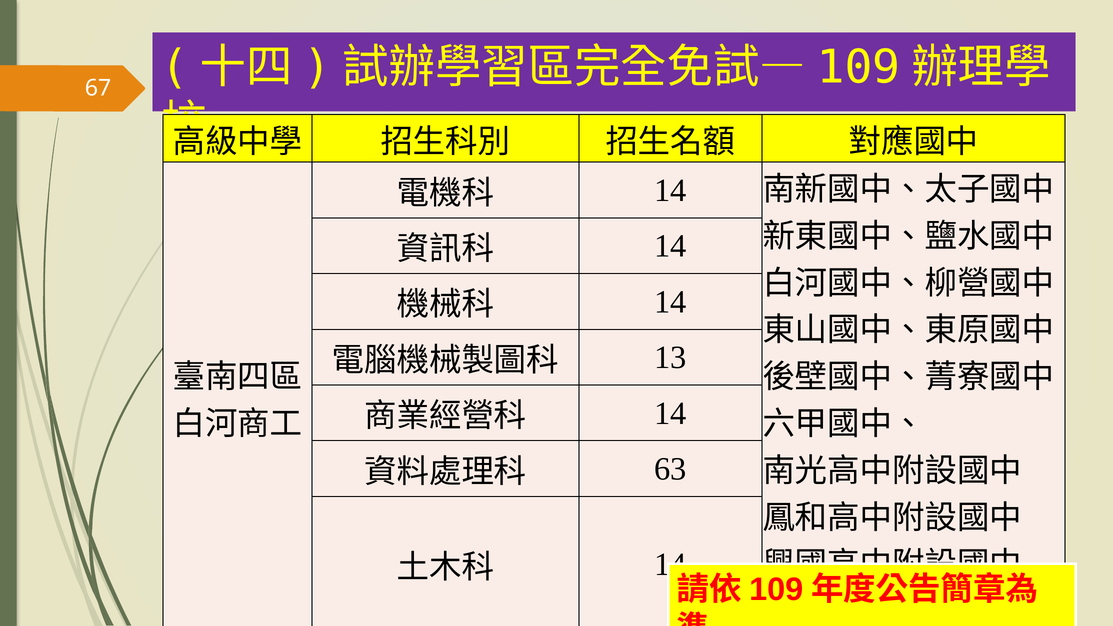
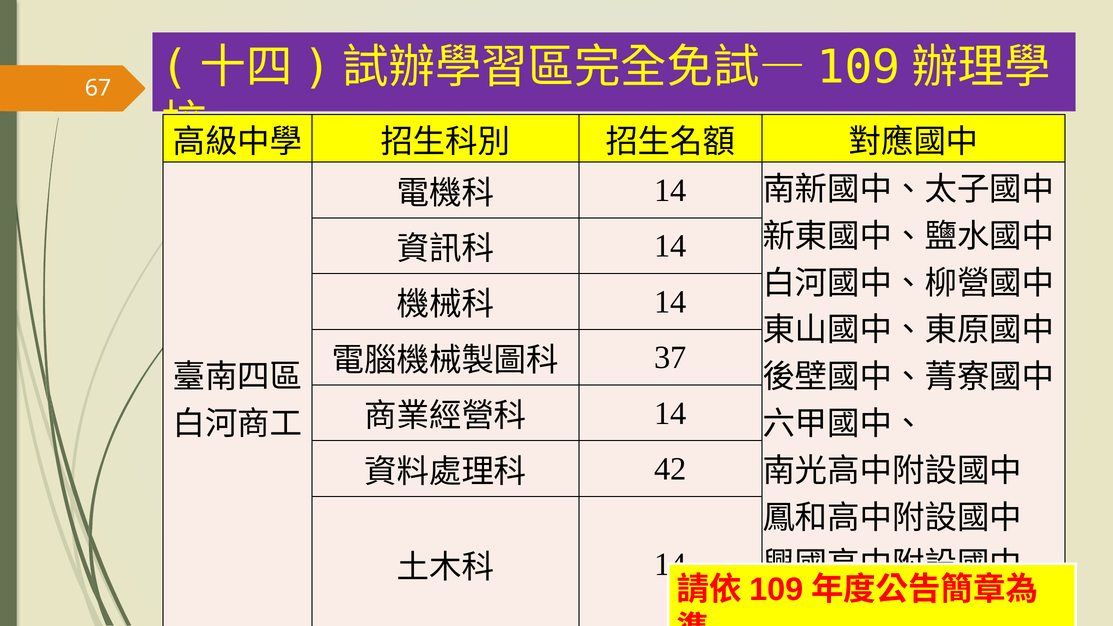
13: 13 -> 37 (670, 358)
63: 63 -> 42 (670, 469)
